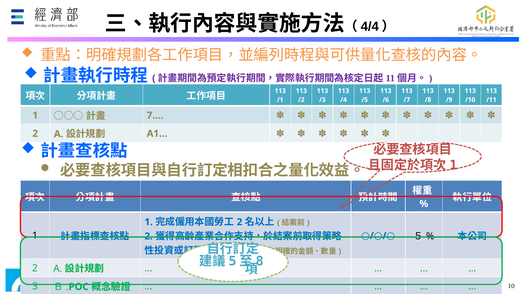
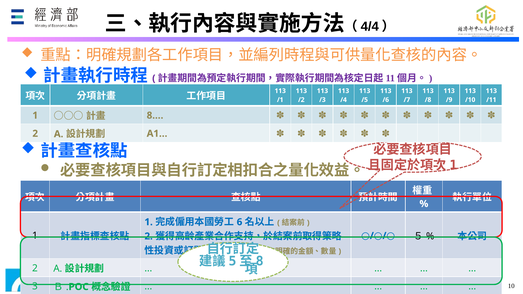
7.…: 7.… -> 8.… (155, 115)
2: 2 -> 6 (240, 222)
